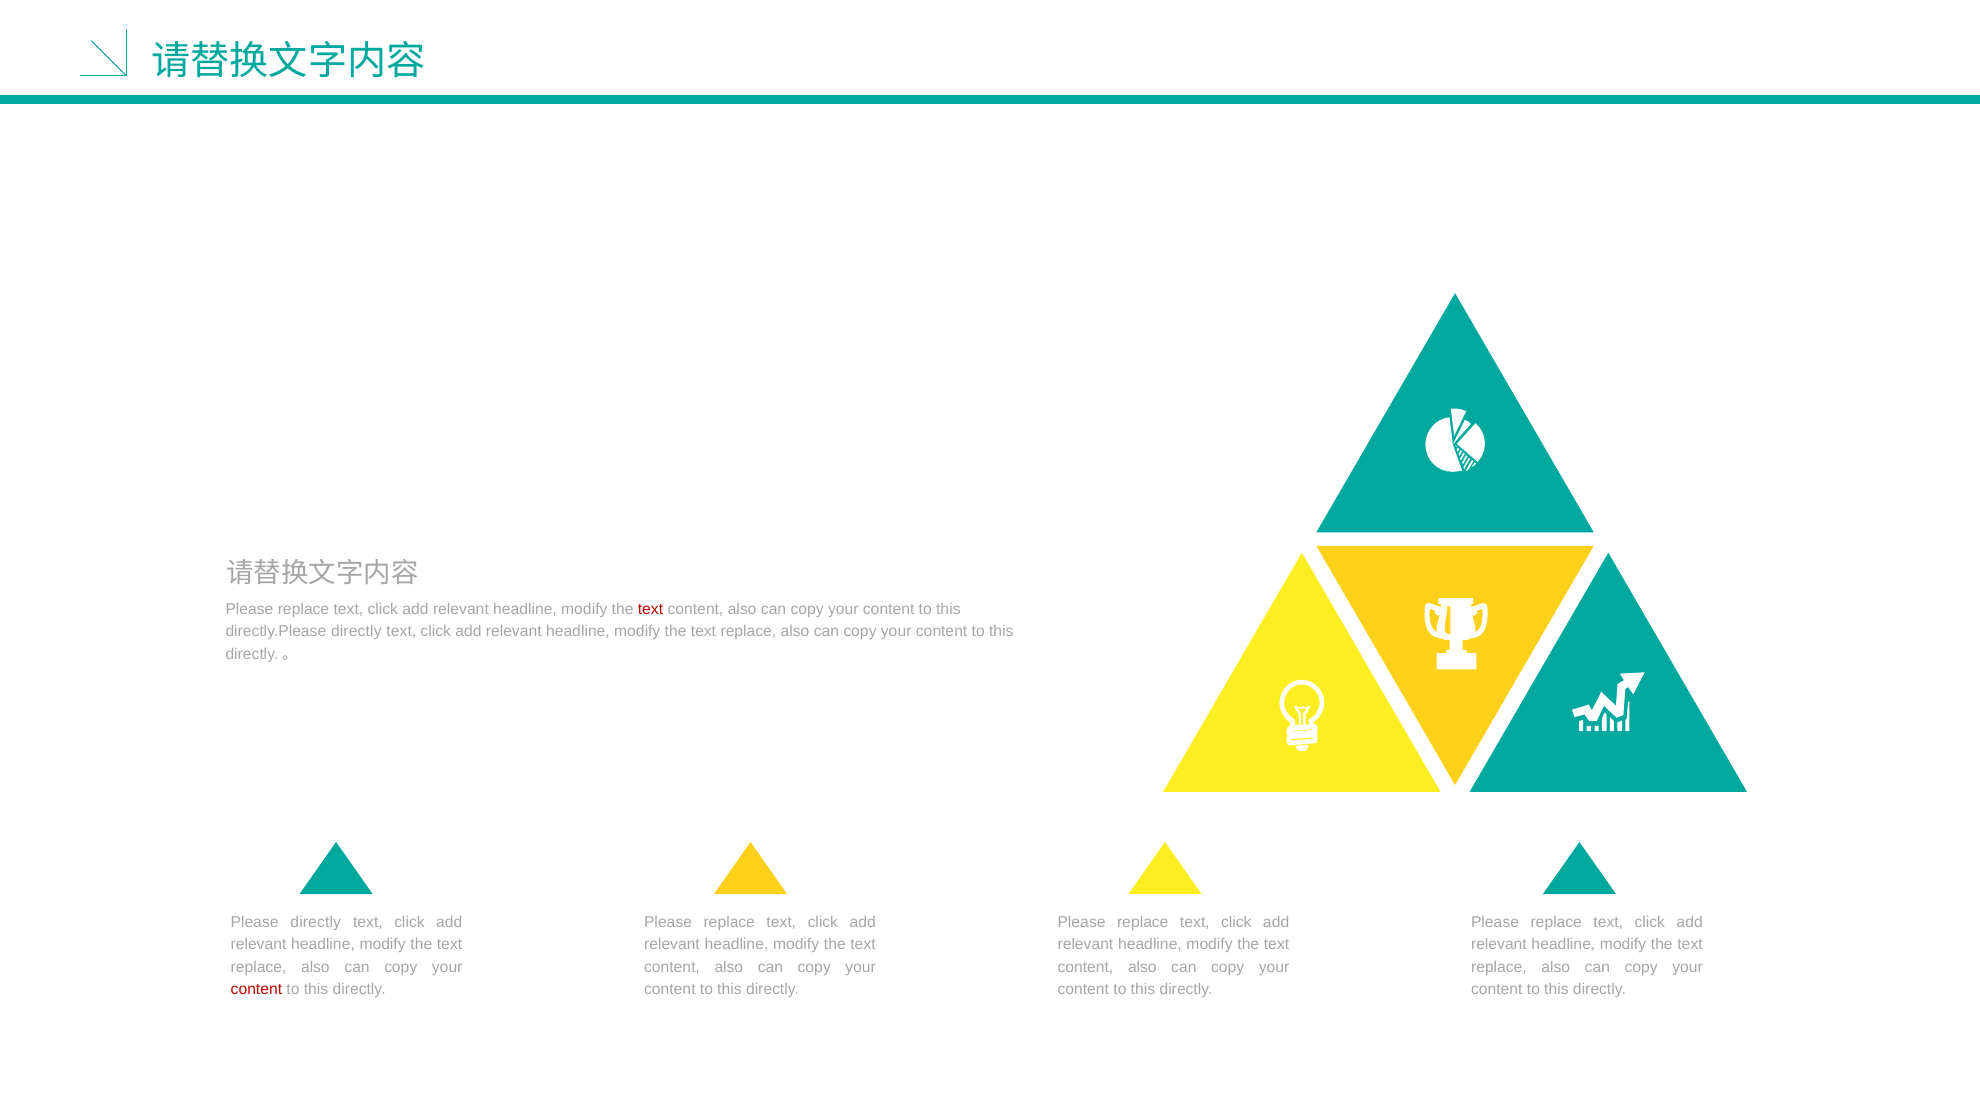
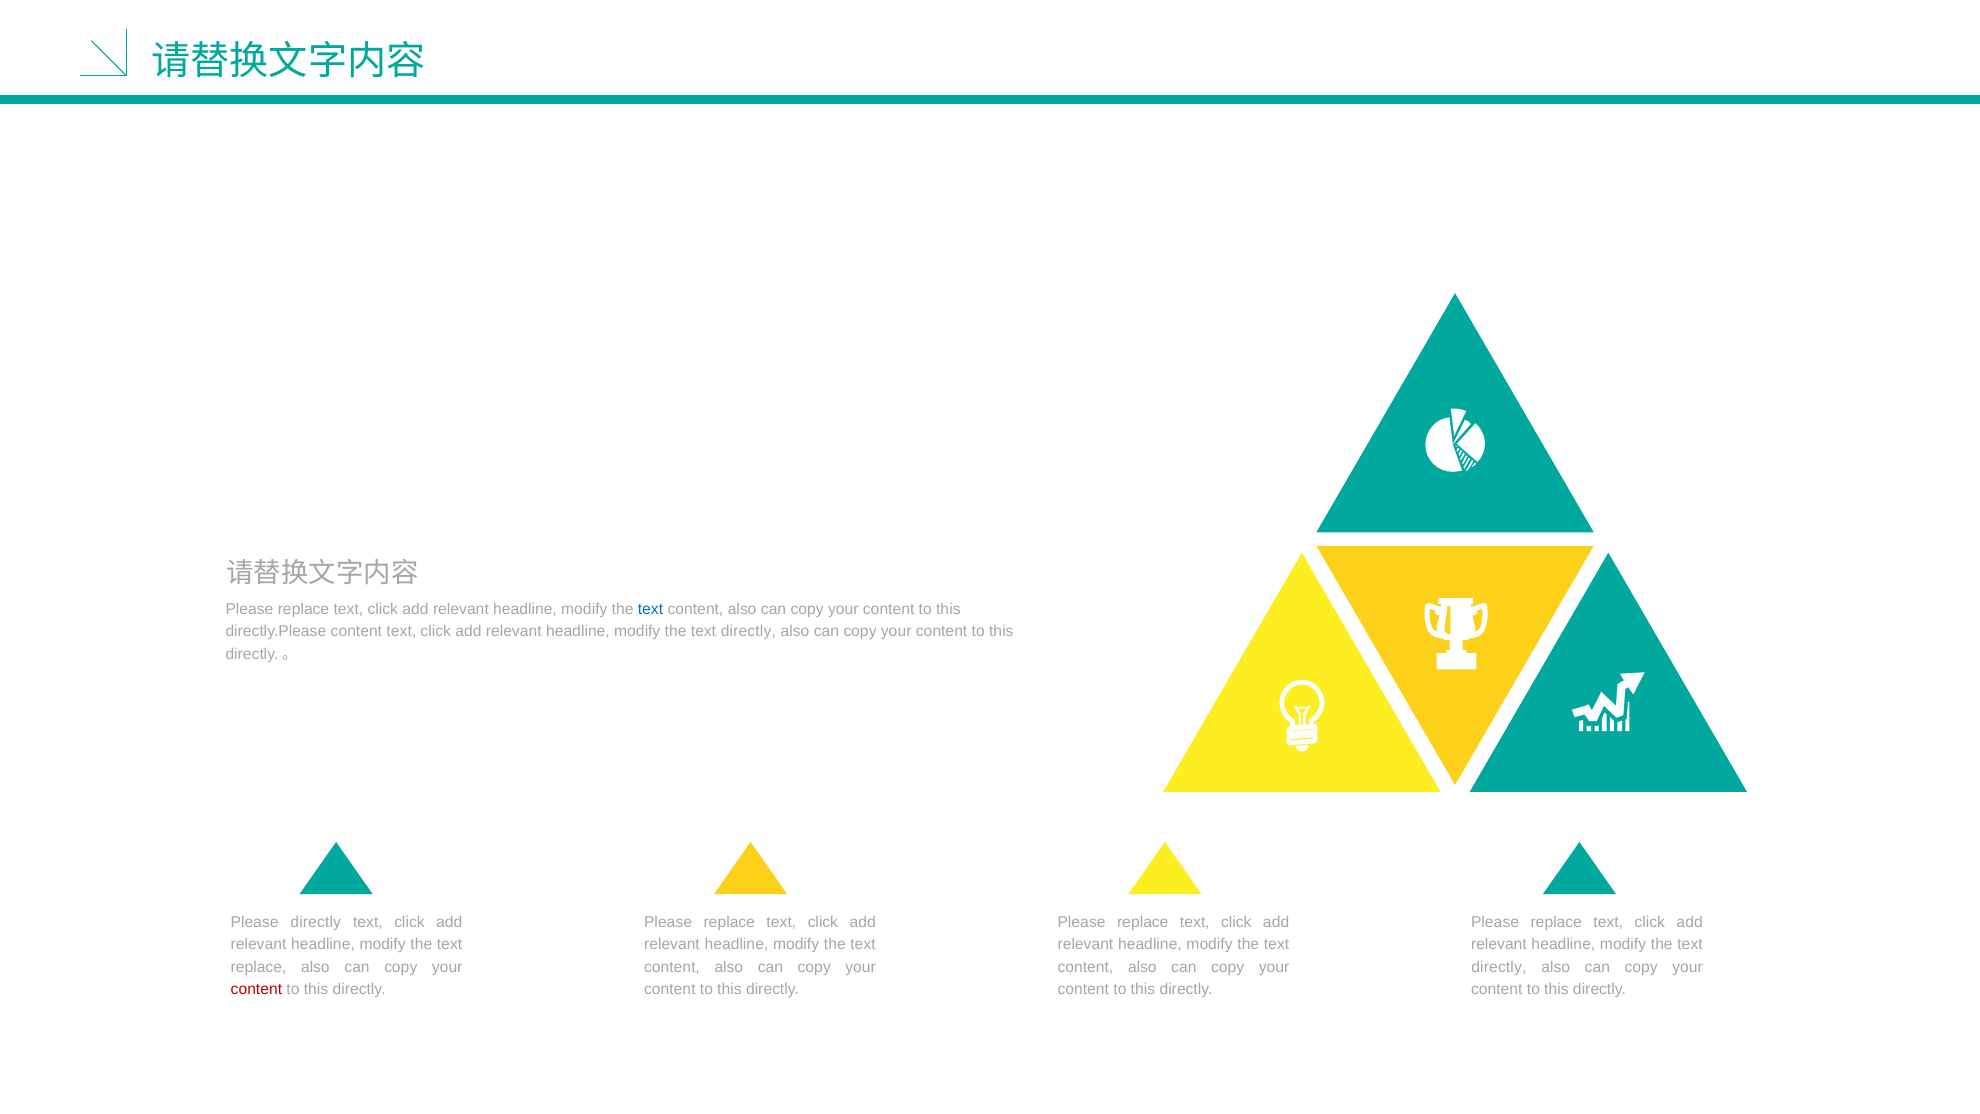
text colour: red -> blue (651, 609)
directly.Please directly: directly -> content (356, 631)
replace: replace -> directly (748, 631)
replace: replace -> directly (1499, 967)
